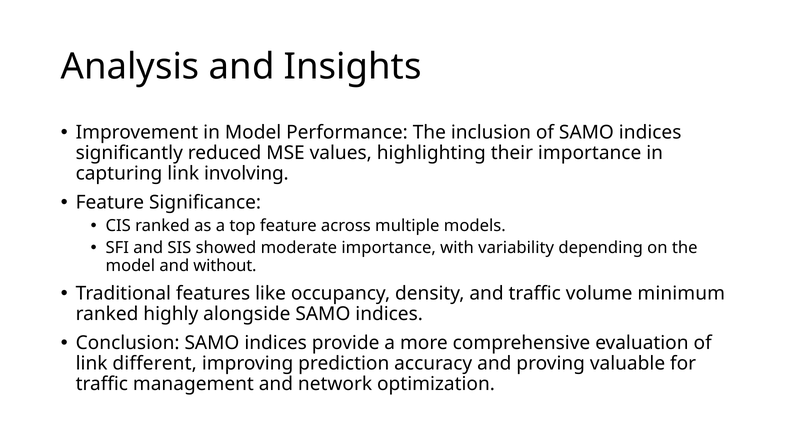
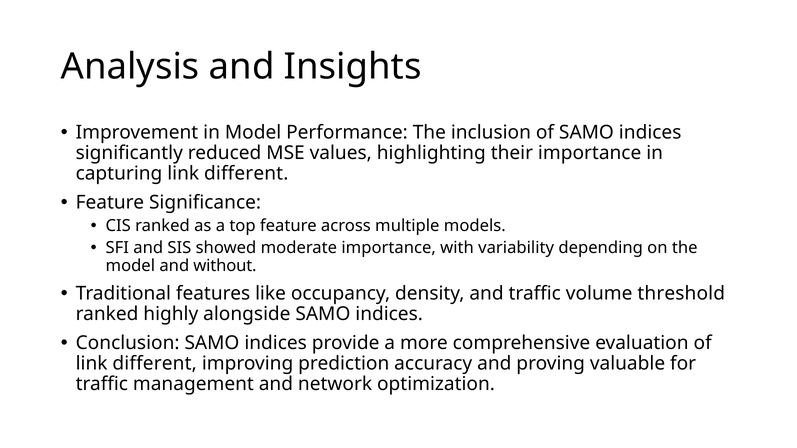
capturing link involving: involving -> different (246, 174)
minimum: minimum -> threshold (681, 294)
